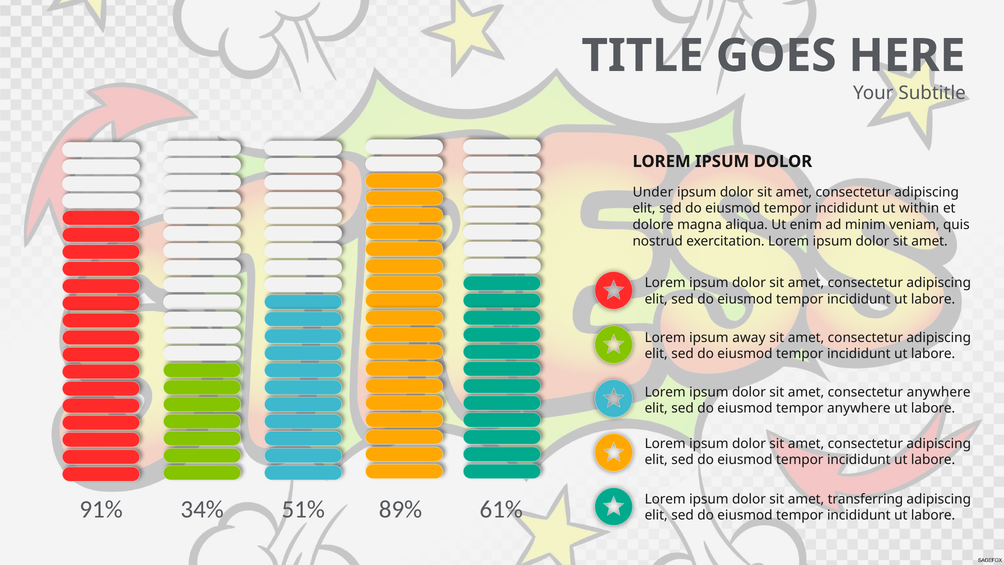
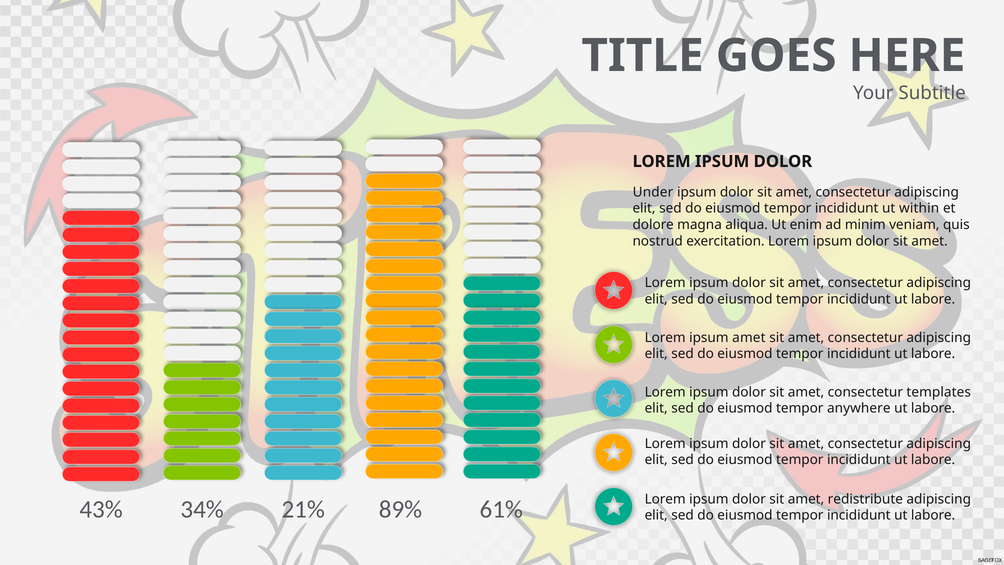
ipsum away: away -> amet (749, 337)
consectetur anywhere: anywhere -> templates (939, 392)
transferring: transferring -> redistribute (865, 499)
91%: 91% -> 43% (101, 509)
51%: 51% -> 21% (303, 509)
